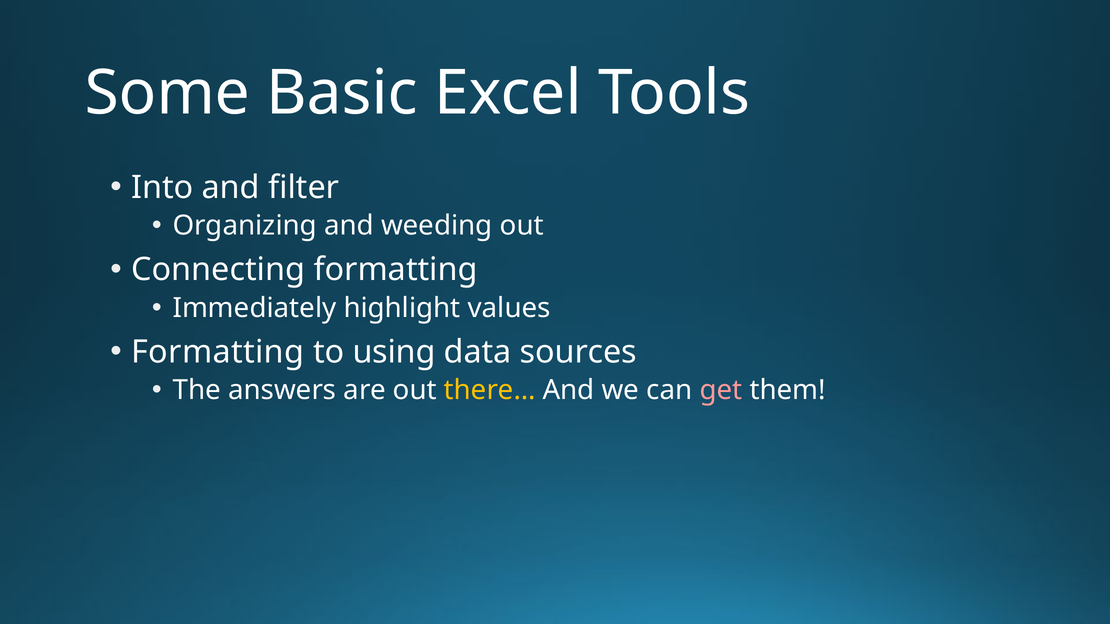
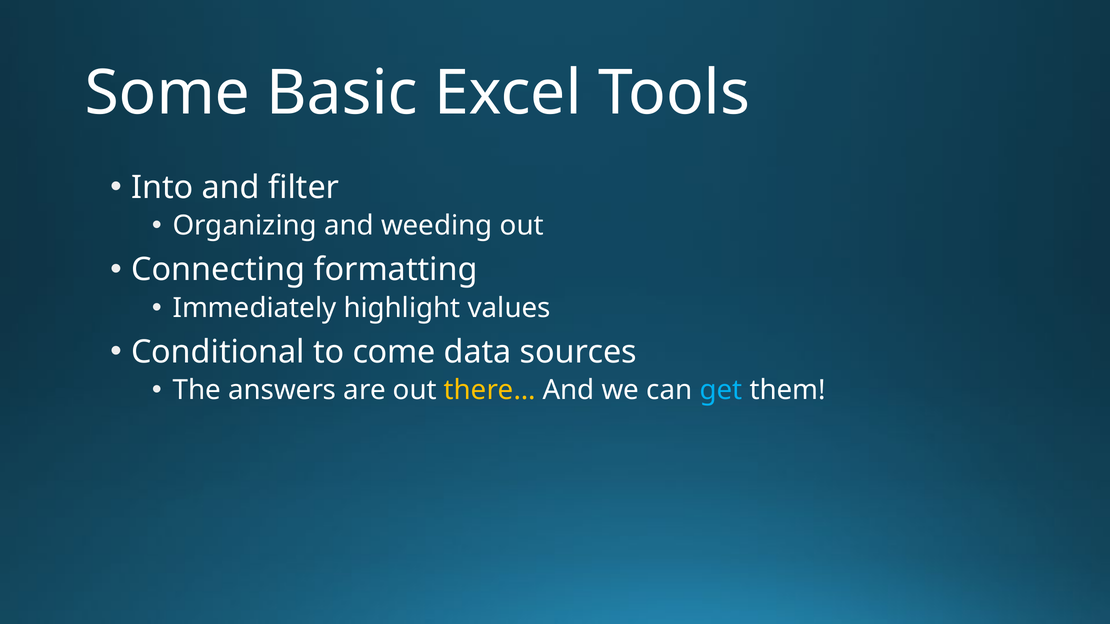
Formatting: Formatting -> Conditional (218, 352)
using: using -> come (394, 352)
get colour: pink -> light blue (721, 390)
